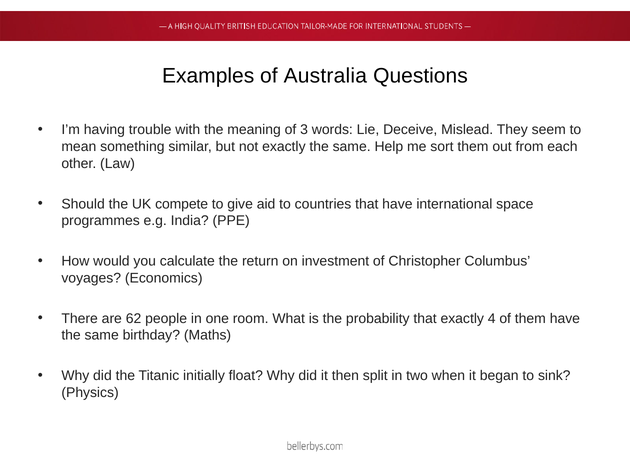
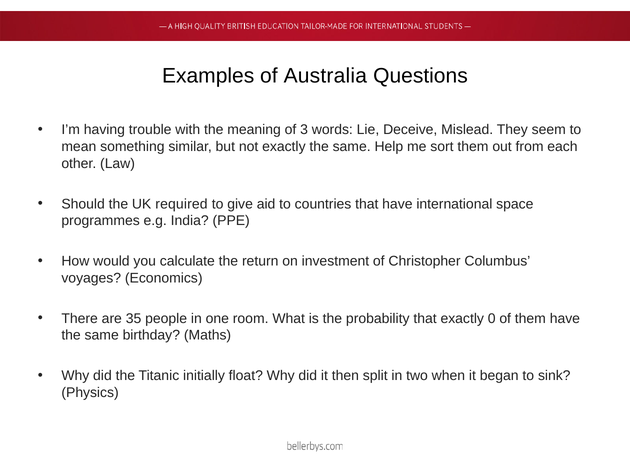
compete: compete -> required (181, 204)
62: 62 -> 35 (134, 319)
4: 4 -> 0 (492, 319)
